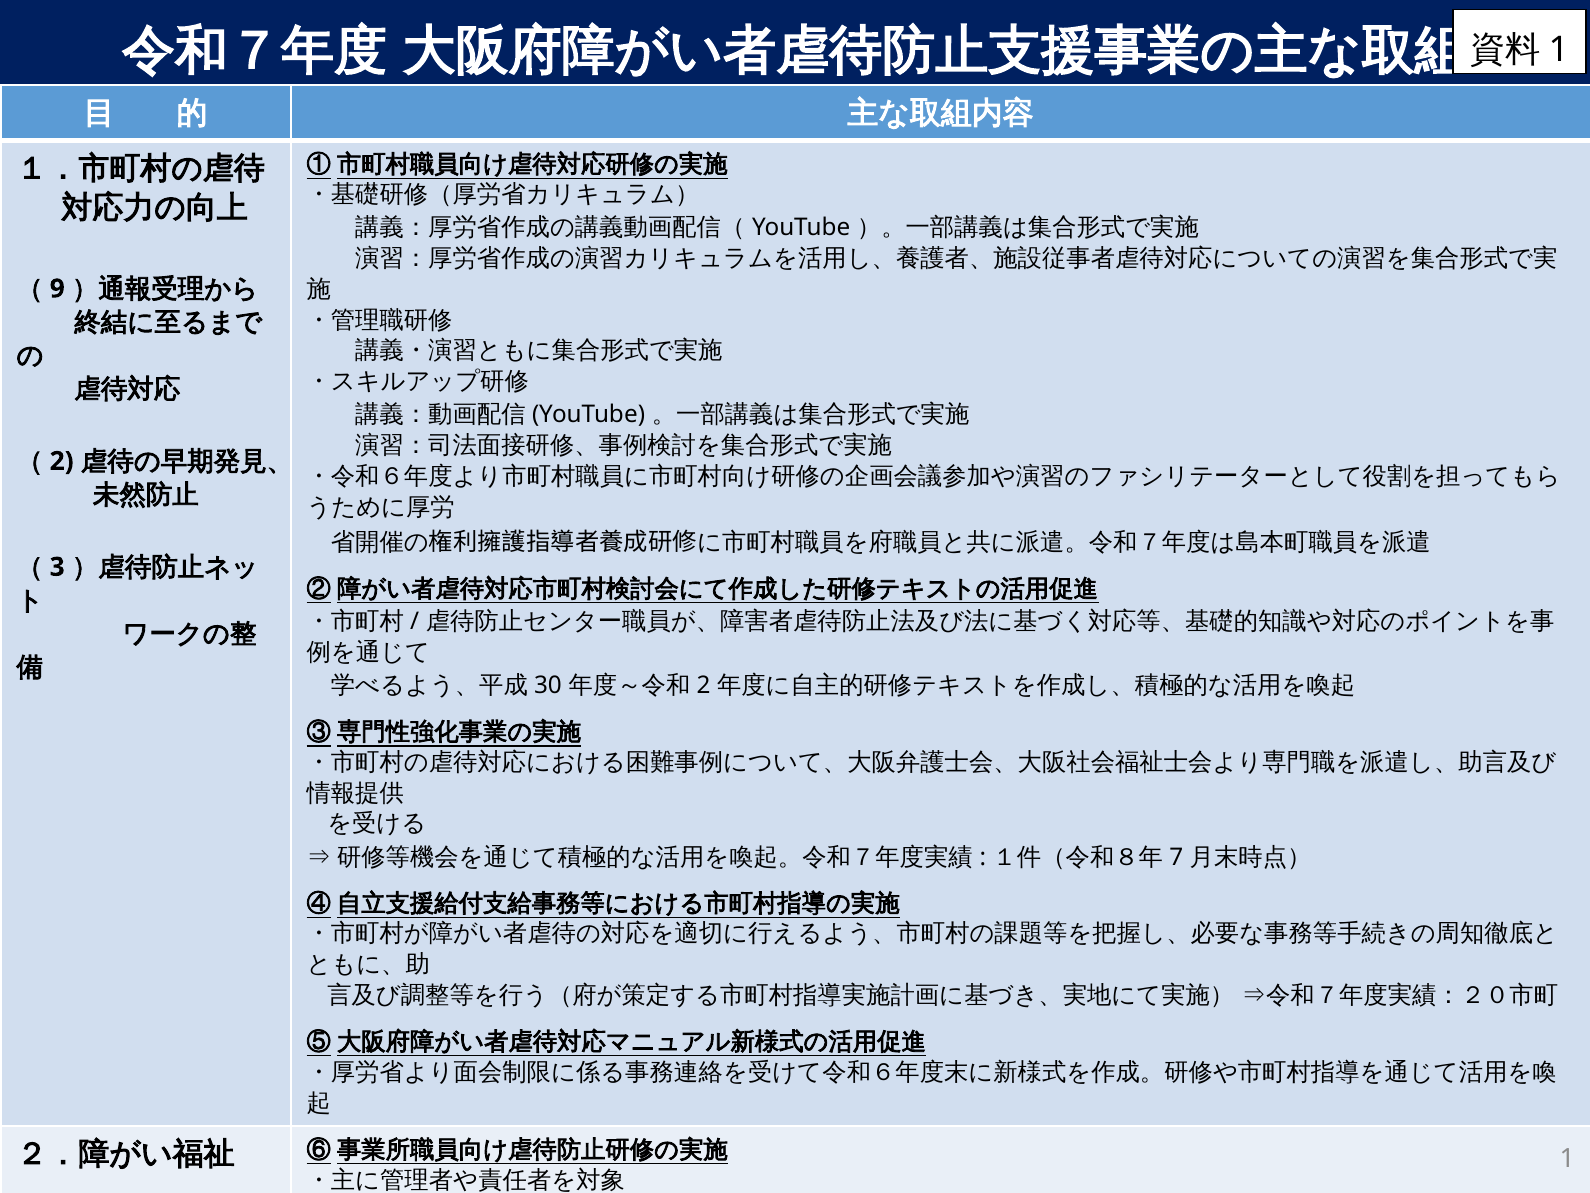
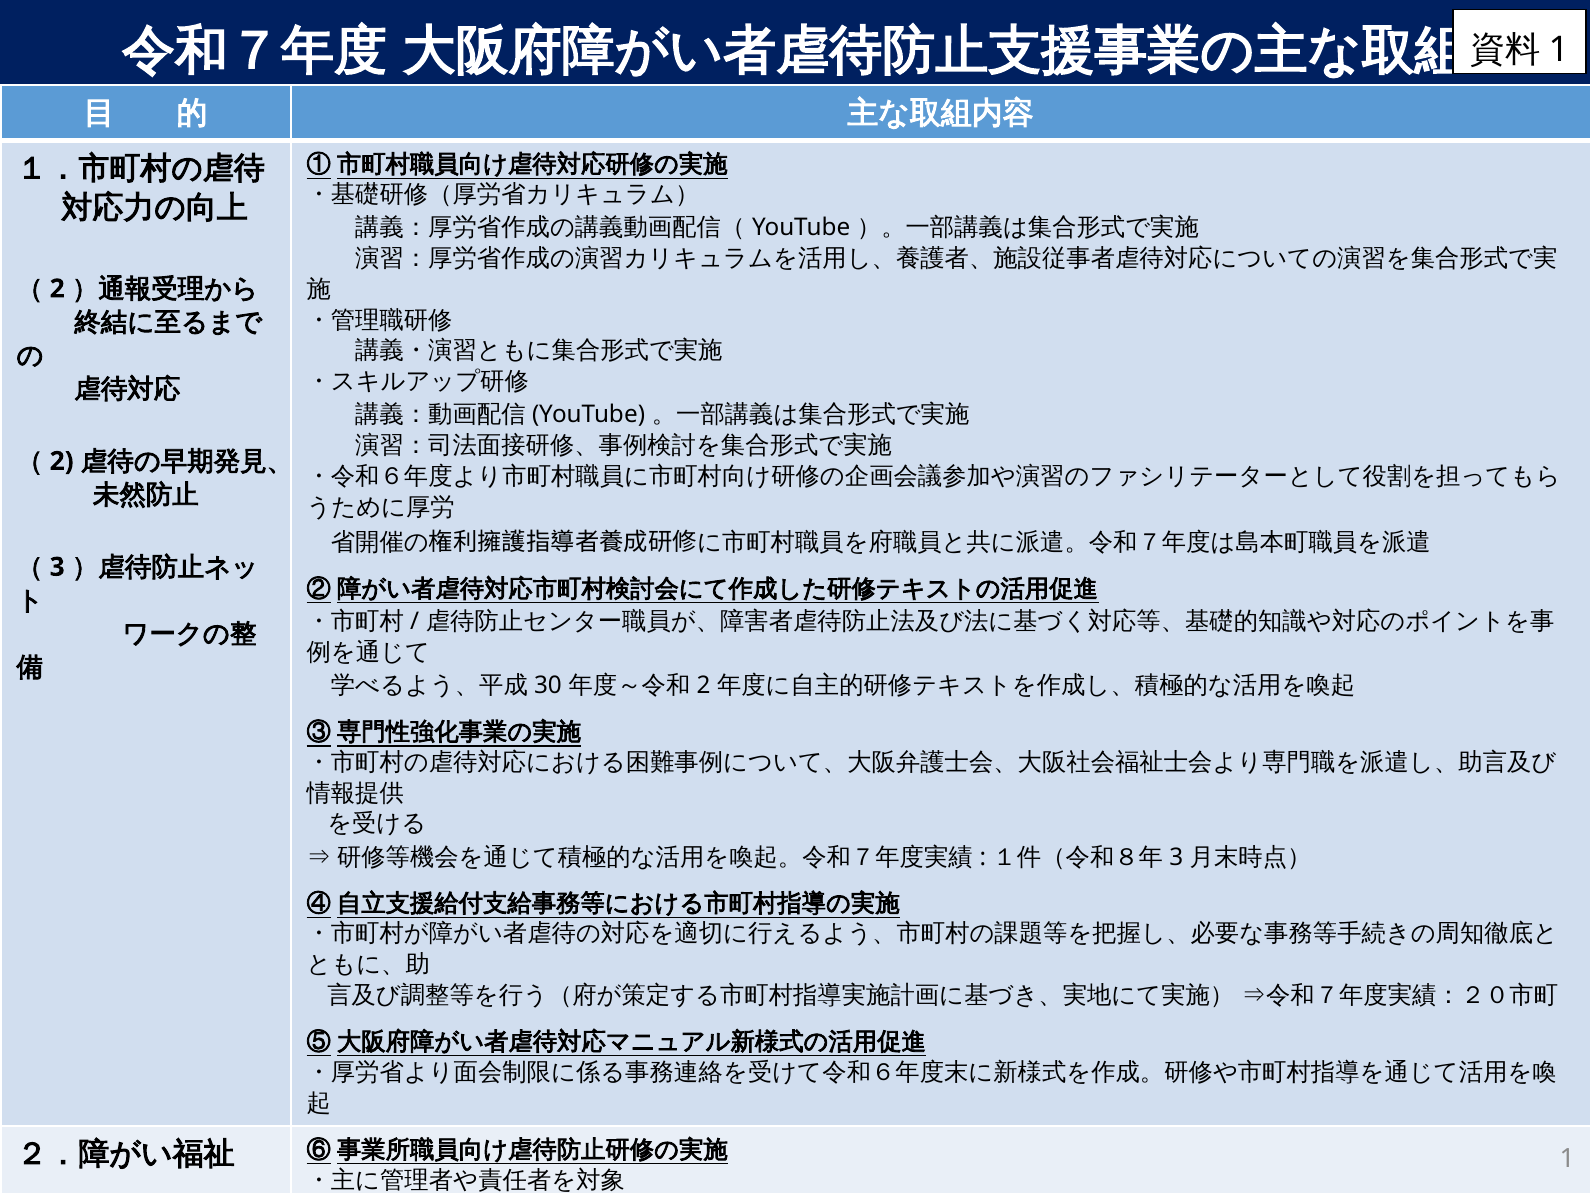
9: 9 -> 2 (57, 289)
7: 7 -> 3 (1176, 857)
